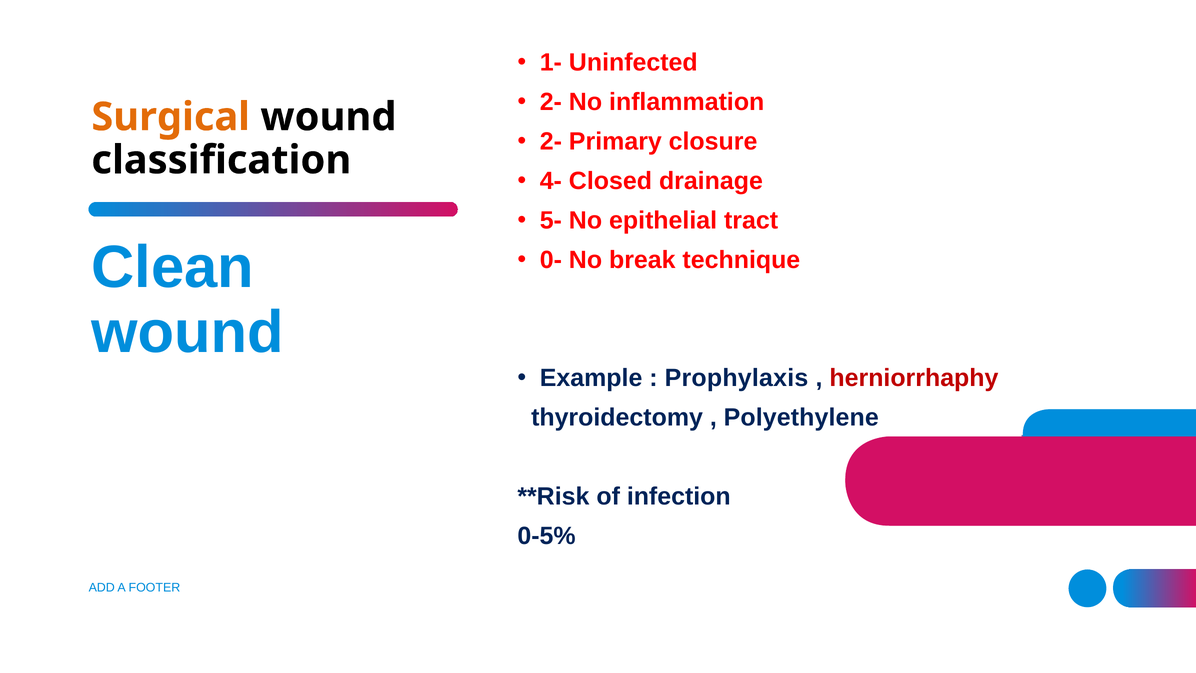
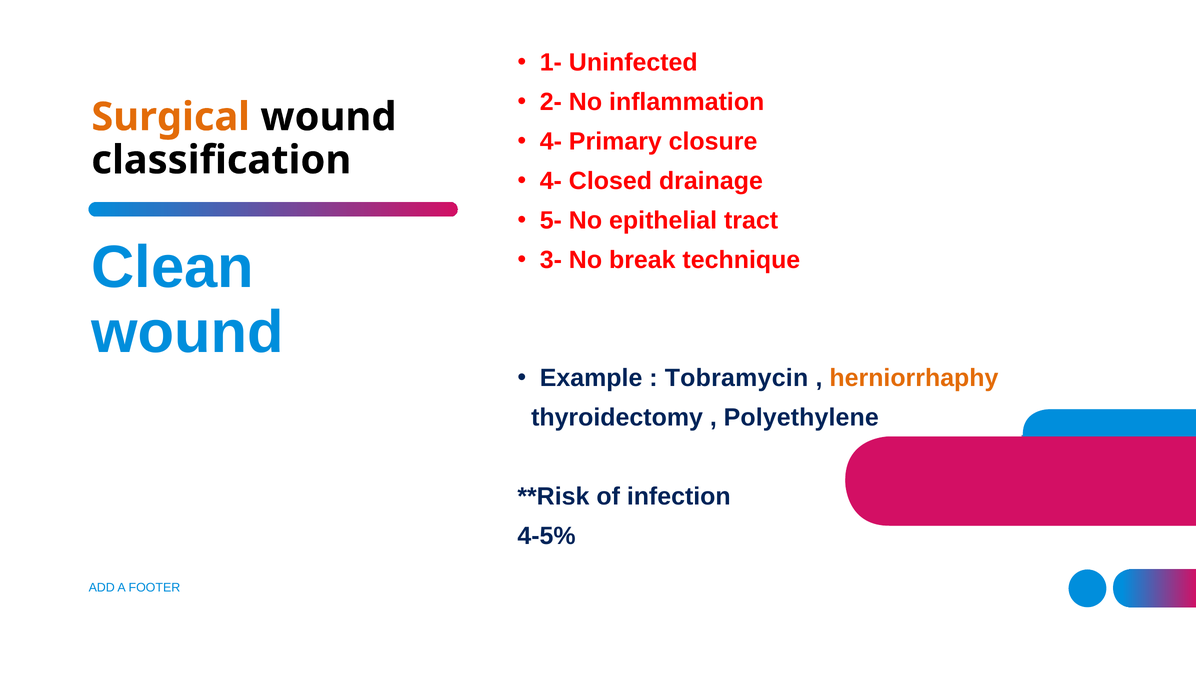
2-: 2- -> 4- (551, 142)
0-: 0- -> 3- (551, 260)
Prophylaxis: Prophylaxis -> Tobramycin (737, 378)
herniorrhaphy colour: red -> orange (914, 378)
0-5%: 0-5% -> 4-5% (547, 536)
